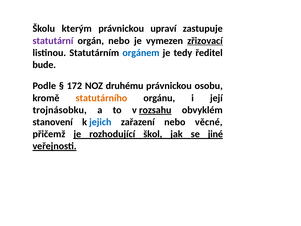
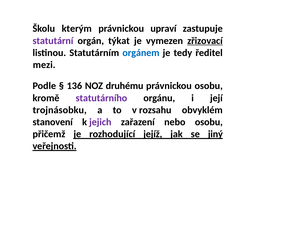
orgán nebo: nebo -> týkat (119, 41)
bude: bude -> mezi (44, 65)
172: 172 -> 136 (74, 86)
statutárního colour: orange -> purple (101, 98)
rozsahu underline: present -> none (155, 110)
jejich colour: blue -> purple (100, 122)
nebo věcné: věcné -> osobu (209, 122)
škol: škol -> jejíž (153, 134)
jiné: jiné -> jiný (215, 134)
